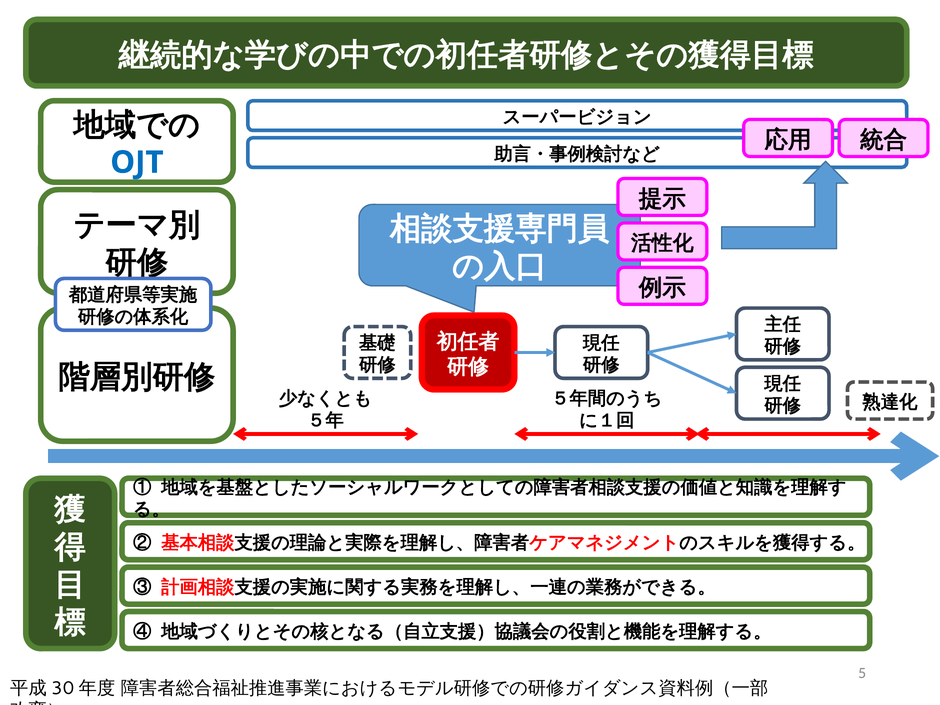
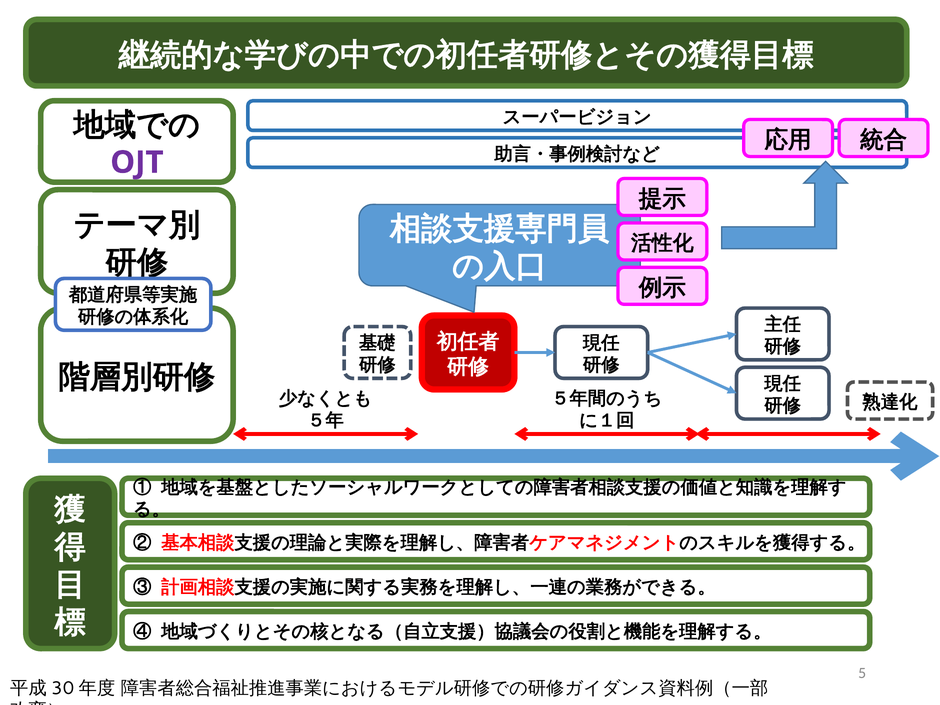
OJT colour: blue -> purple (137, 162)
